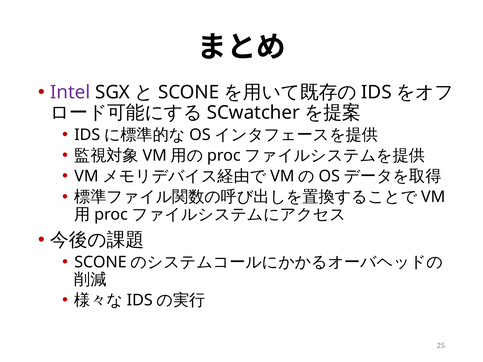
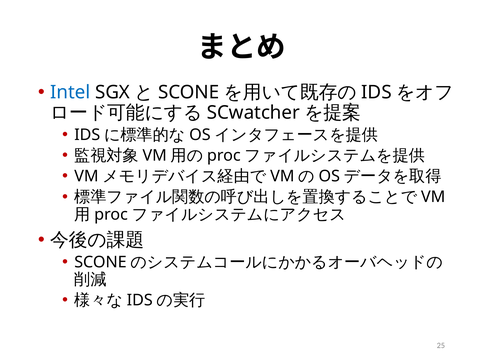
Intel colour: purple -> blue (70, 92)
